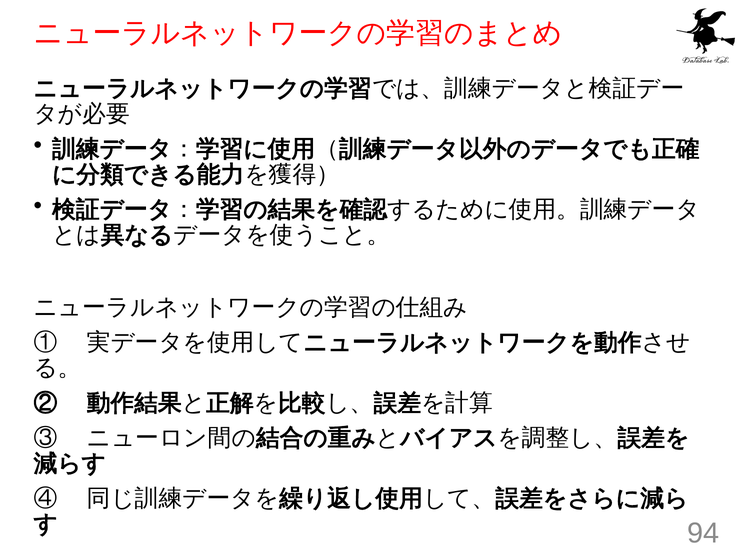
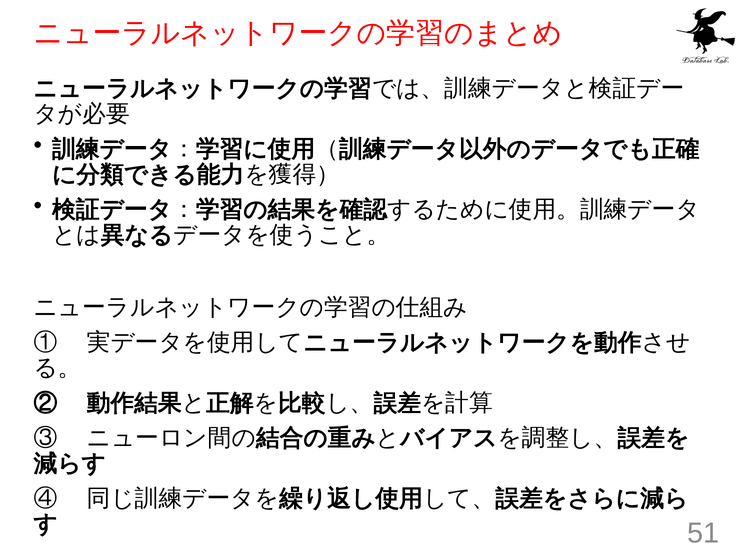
94: 94 -> 51 (703, 533)
